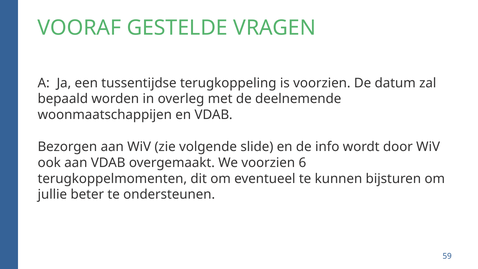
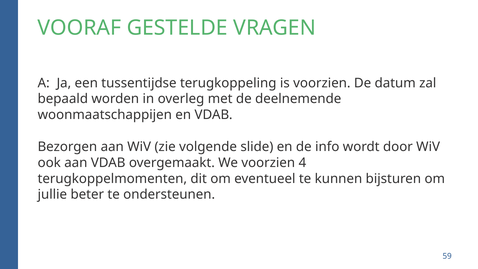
6: 6 -> 4 (302, 163)
